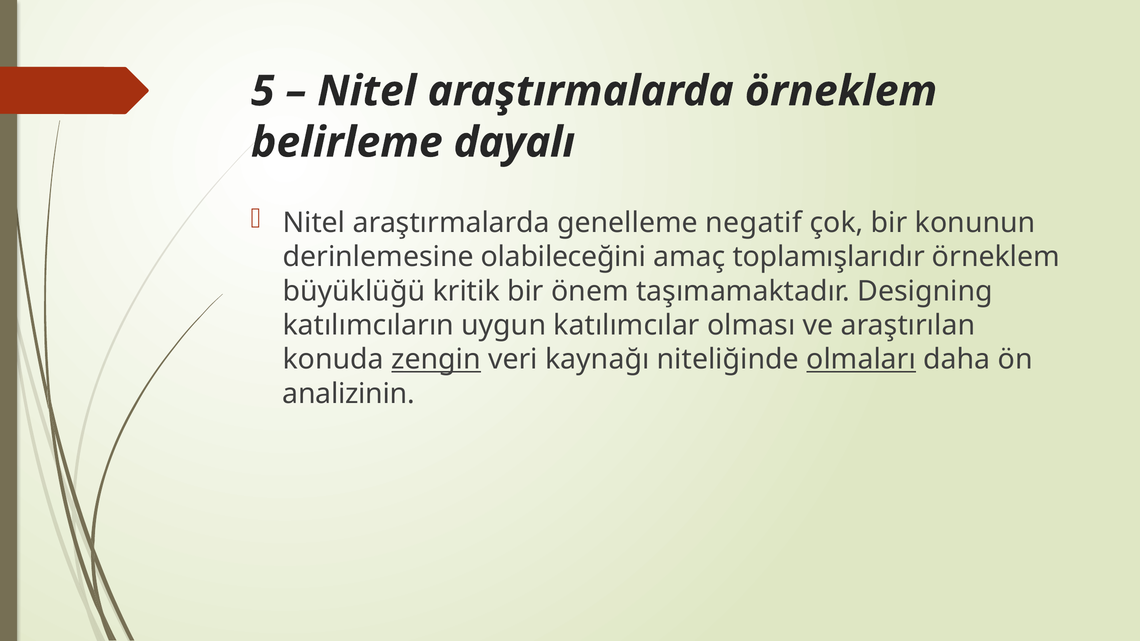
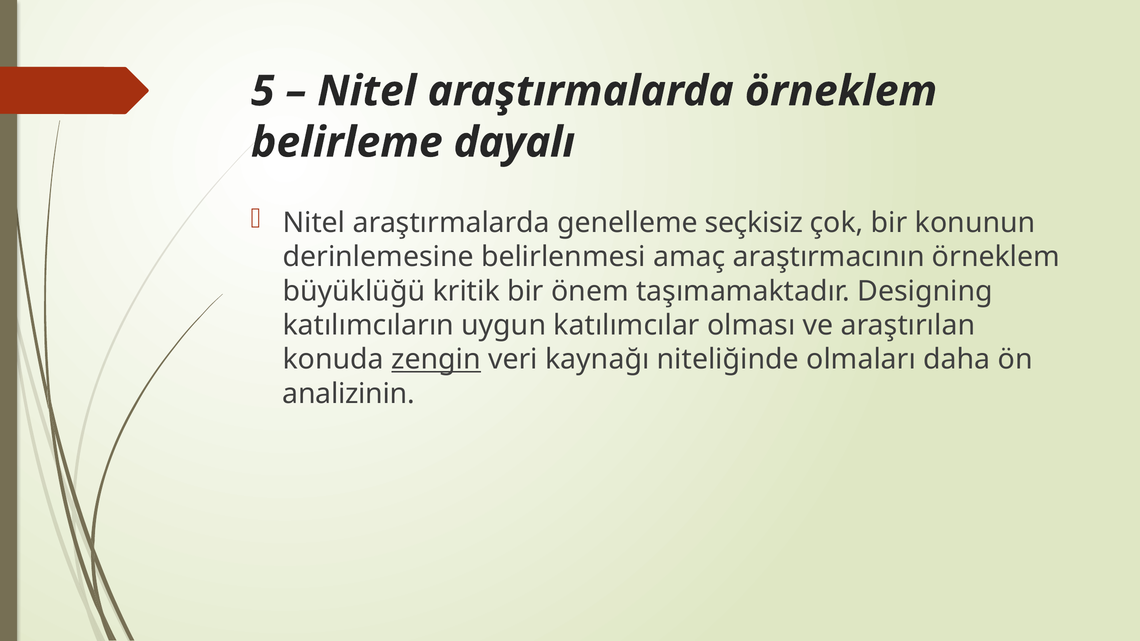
negatif: negatif -> seçkisiz (754, 223)
olabileceğini: olabileceğini -> belirlenmesi (563, 257)
toplamışlarıdır: toplamışlarıdır -> araştırmacının (829, 257)
olmaları underline: present -> none (861, 360)
